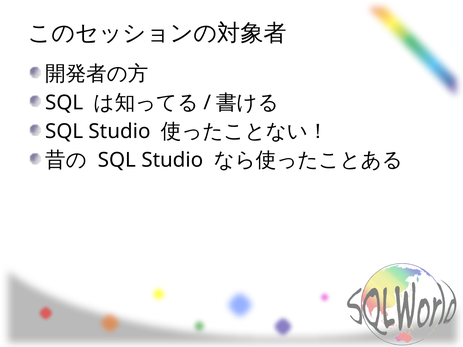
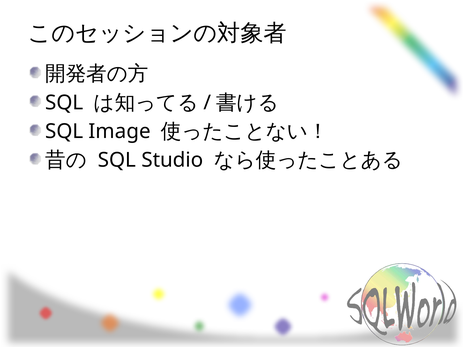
Studio: Studio -> Image (120, 131)
